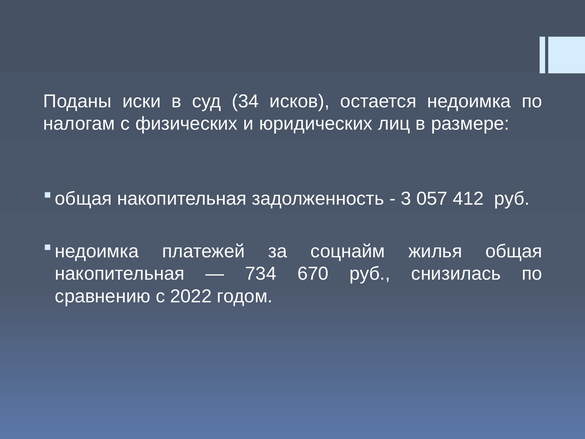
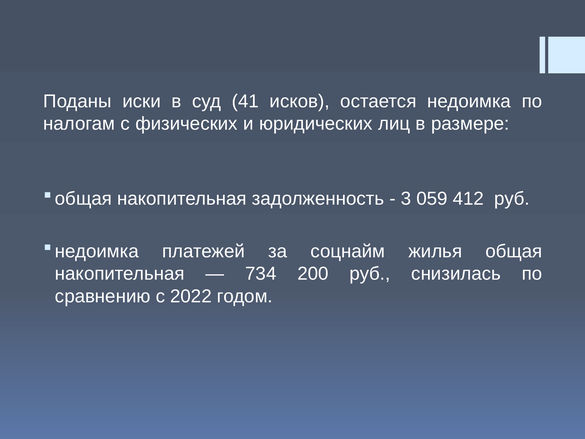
34: 34 -> 41 (245, 101)
057: 057 -> 059 (432, 199)
670: 670 -> 200 (313, 274)
